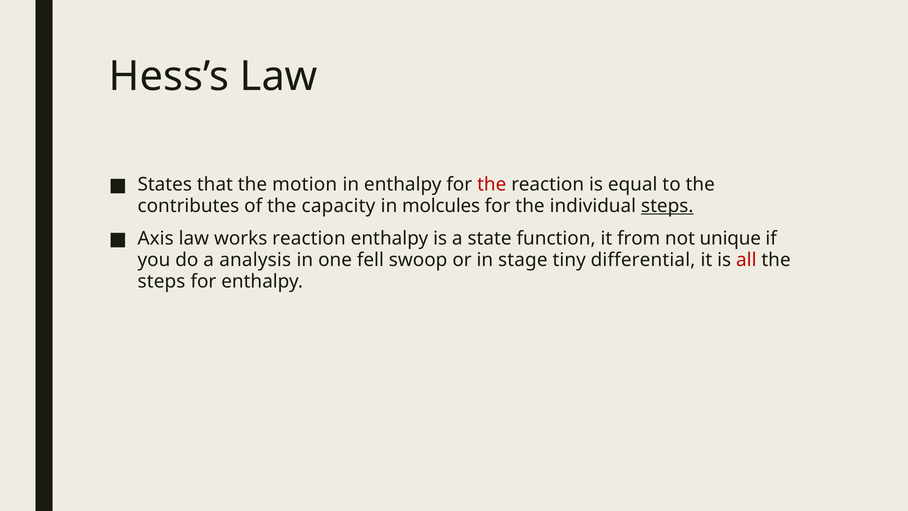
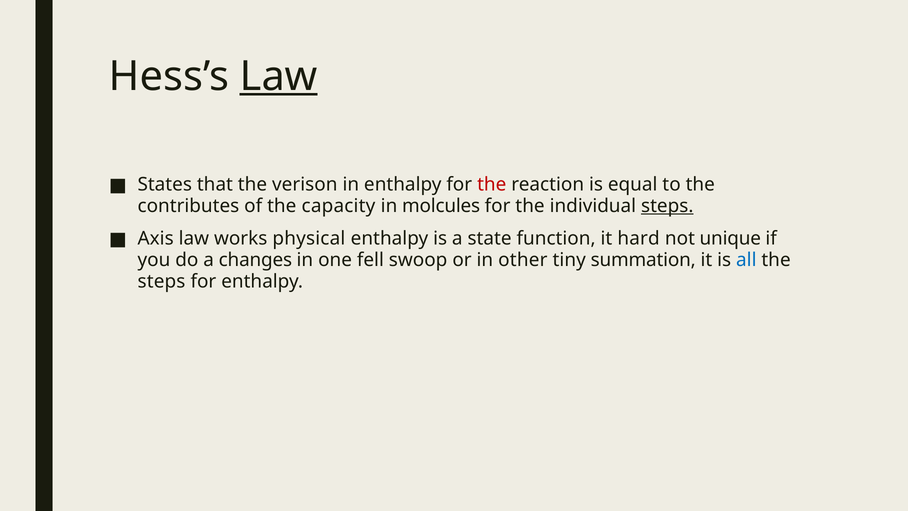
Law underline: none -> present (279, 76)
motion: motion -> verison (305, 184)
works reaction: reaction -> physical (309, 239)
from: from -> hard (639, 239)
analysis: analysis -> changes (255, 260)
stage: stage -> other (523, 260)
differential: differential -> summation (643, 260)
all colour: red -> blue (746, 260)
